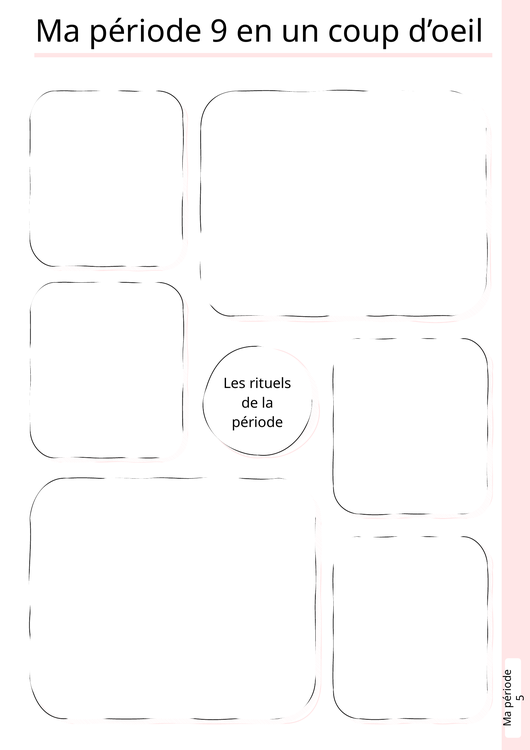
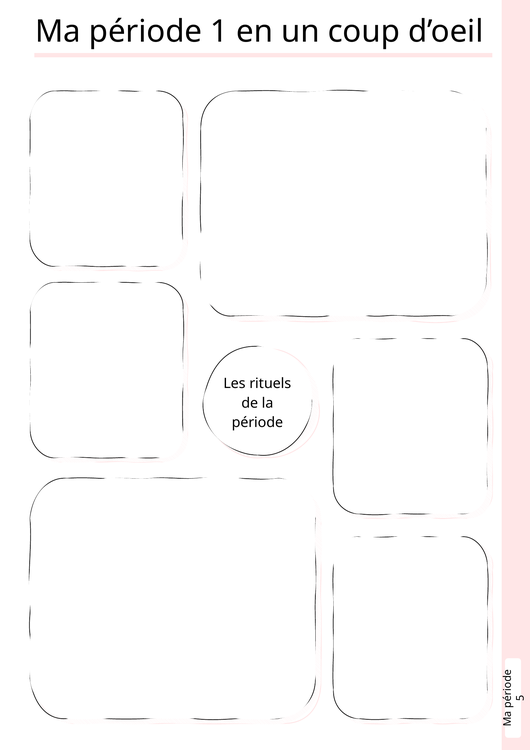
9: 9 -> 1 (219, 32)
